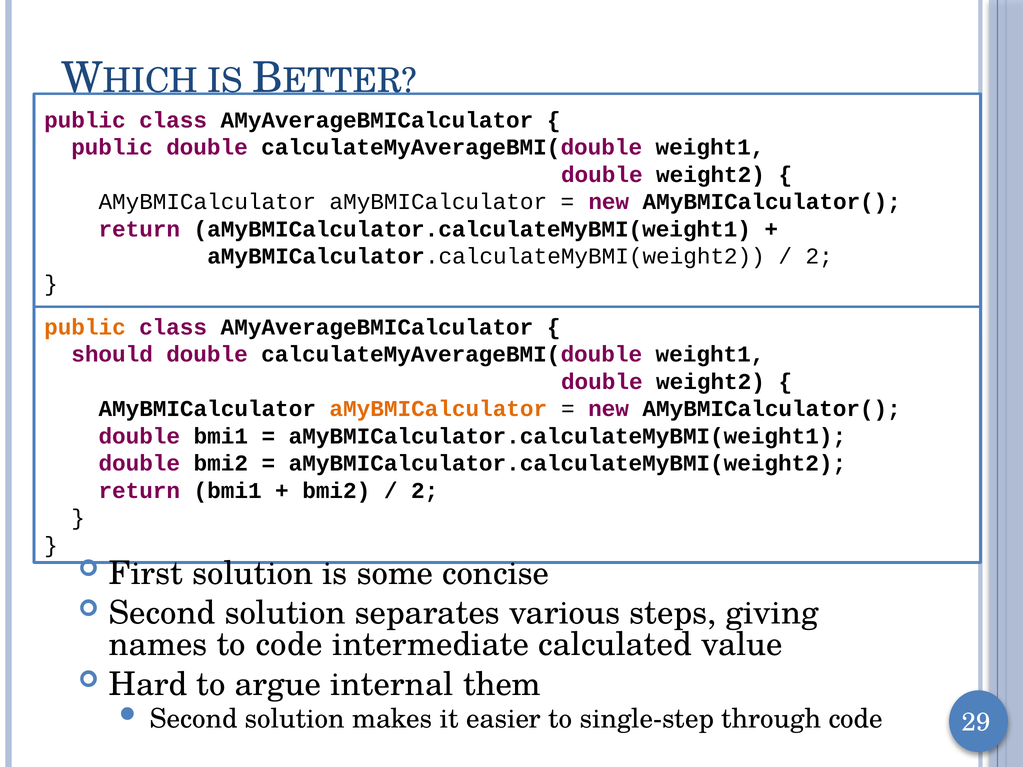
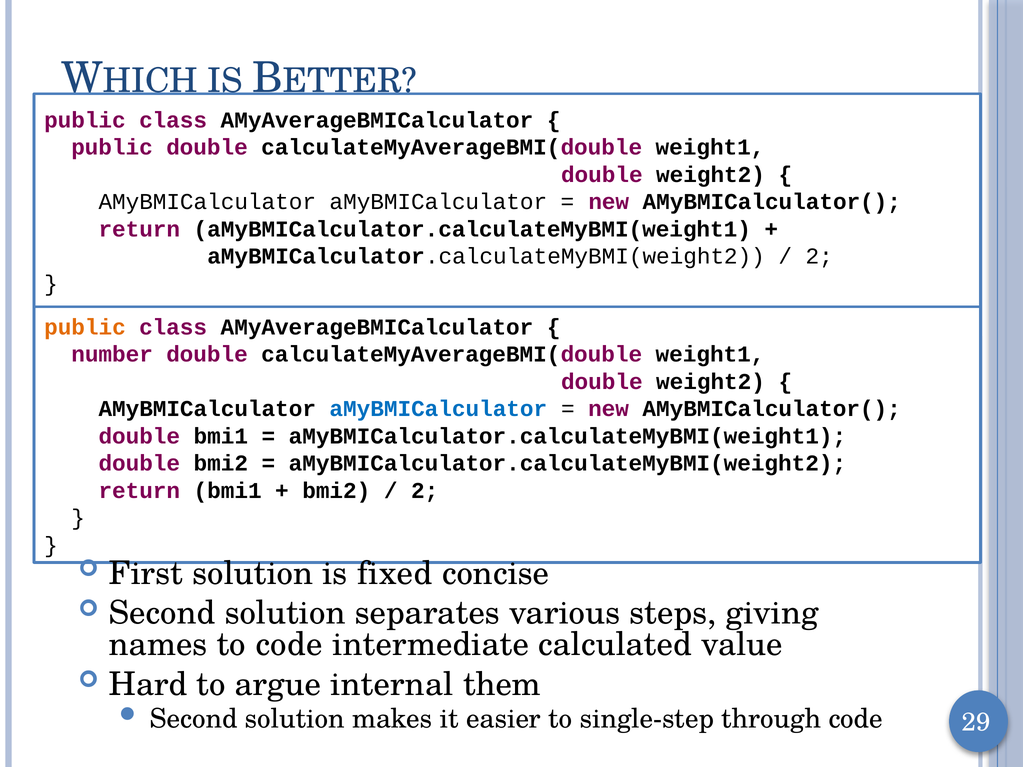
should: should -> number (112, 355)
aMyBMICalculator colour: orange -> blue (438, 409)
some: some -> fixed (395, 573)
